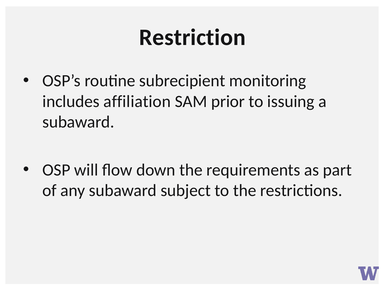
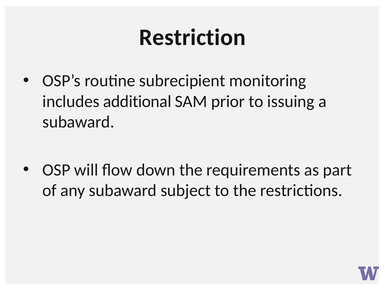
affiliation: affiliation -> additional (137, 101)
